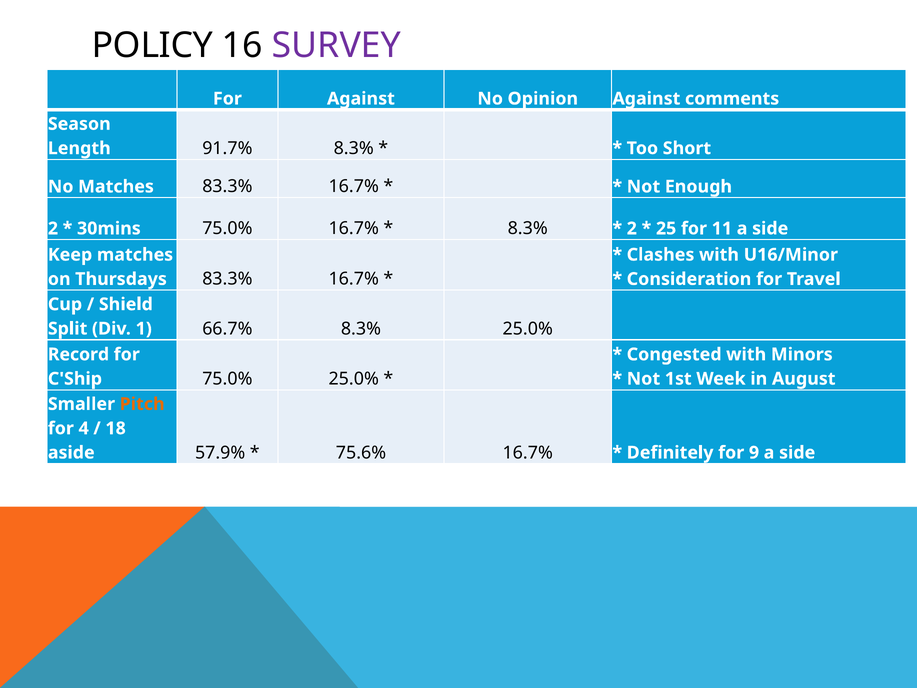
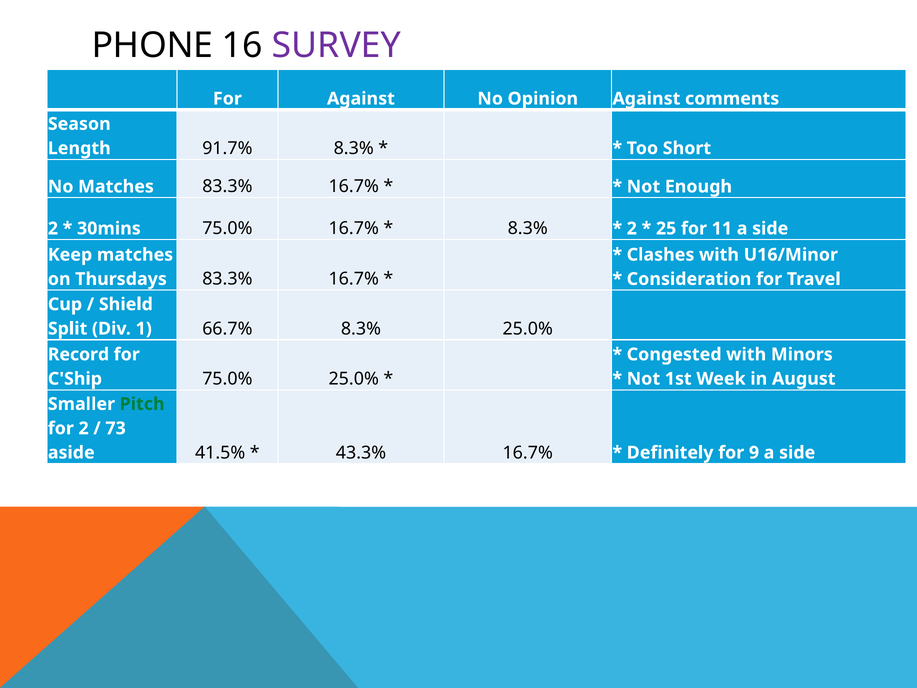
POLICY: POLICY -> PHONE (152, 45)
Pitch colour: orange -> green (142, 404)
for 4: 4 -> 2 (84, 428)
18: 18 -> 73 (116, 428)
57.9%: 57.9% -> 41.5% (220, 453)
75.6%: 75.6% -> 43.3% (361, 453)
